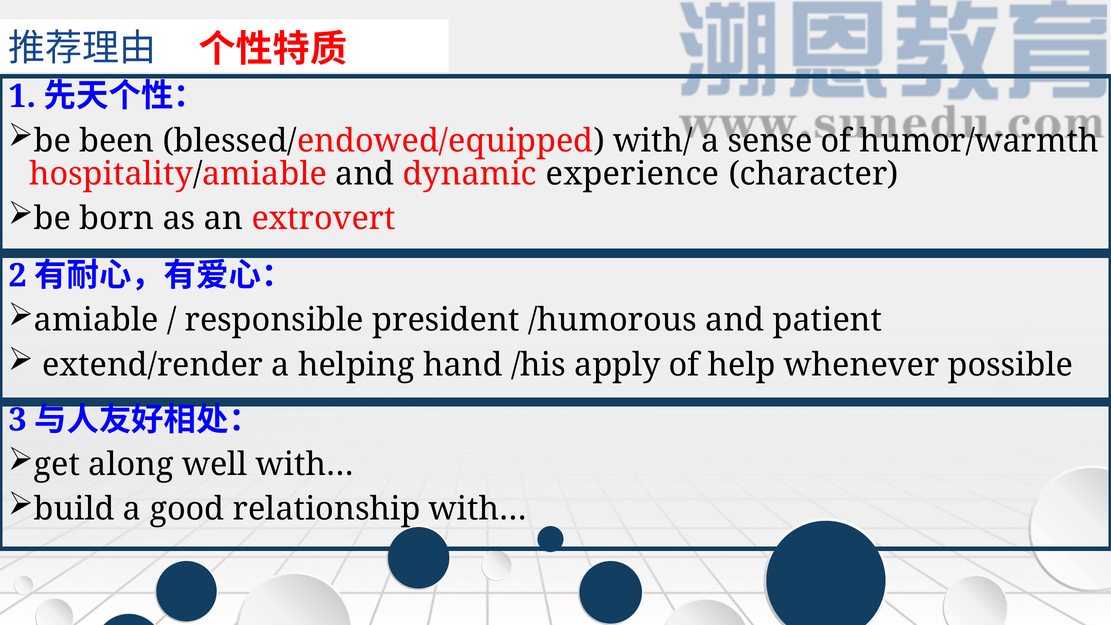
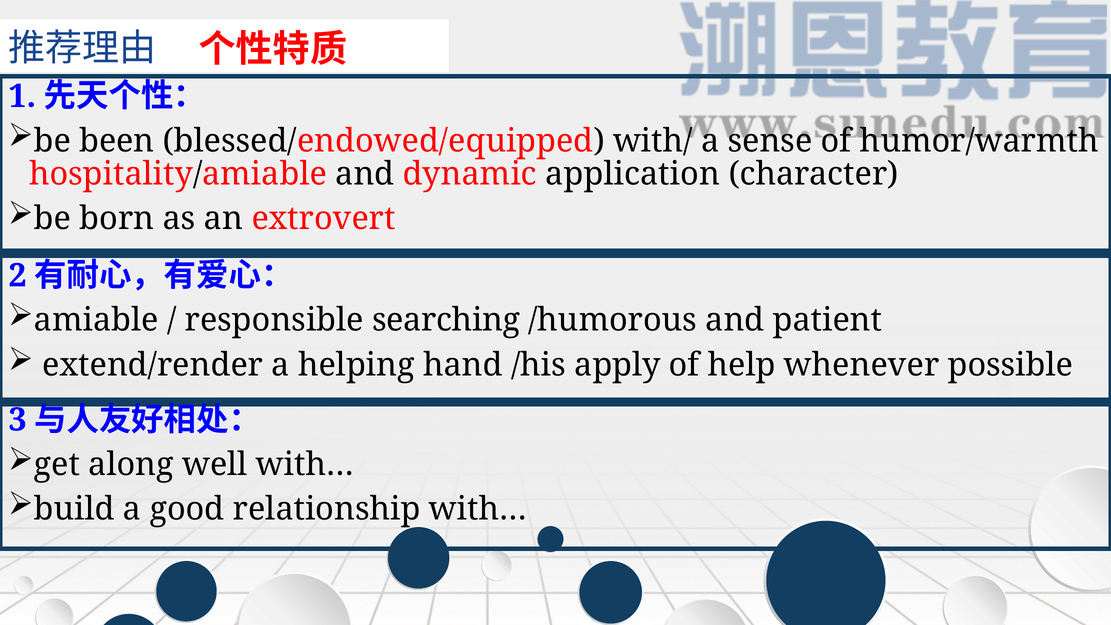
experience: experience -> application (633, 174)
president: president -> searching (446, 320)
